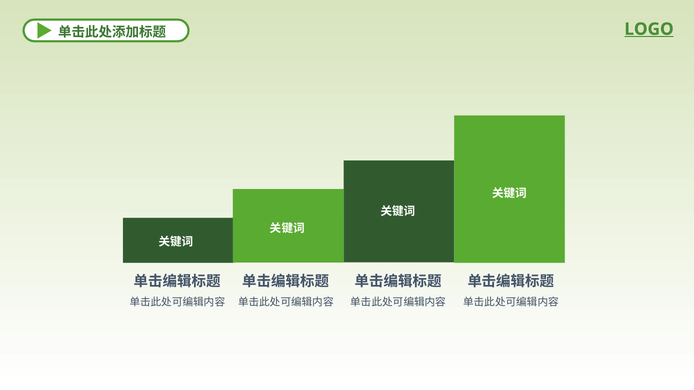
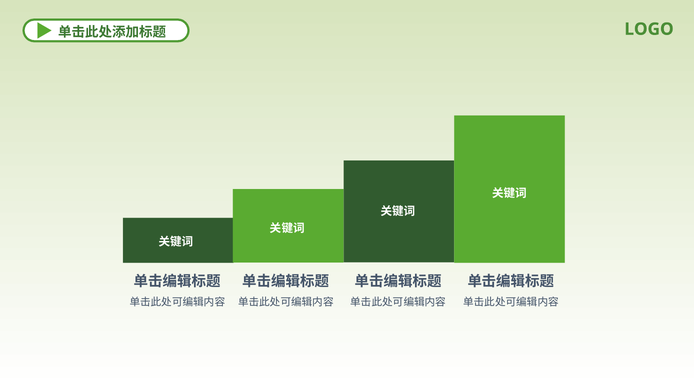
LOGO underline: present -> none (649, 29)
